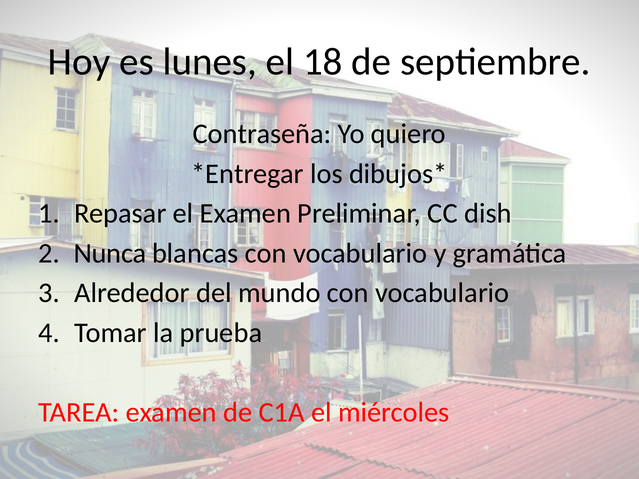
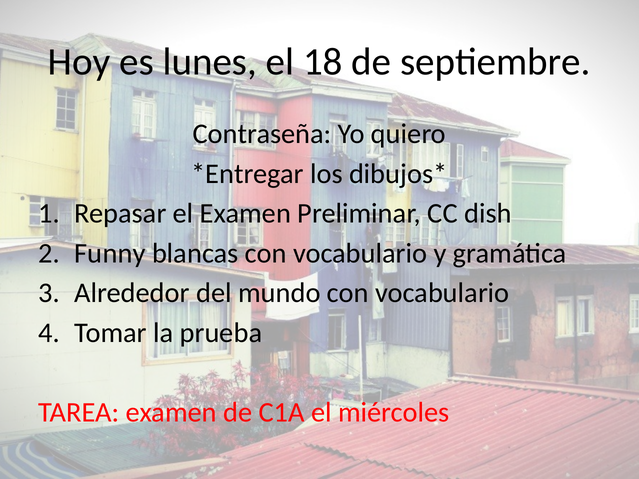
Nunca: Nunca -> Funny (110, 253)
